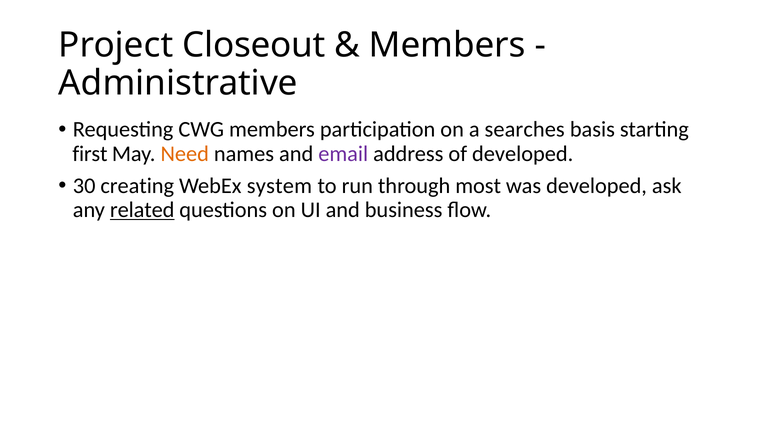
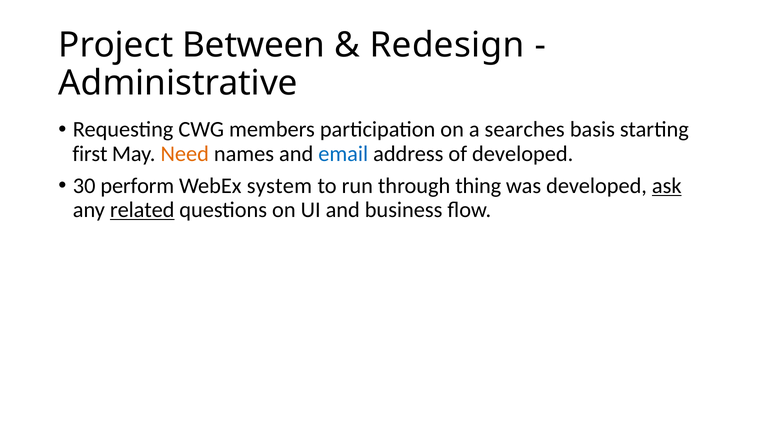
Closeout: Closeout -> Between (254, 45)
Members: Members -> Redesign (447, 45)
email colour: purple -> blue (343, 154)
creating: creating -> perform (137, 186)
most: most -> thing (478, 186)
ask underline: none -> present (667, 186)
